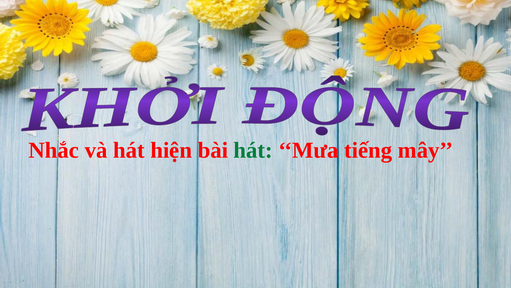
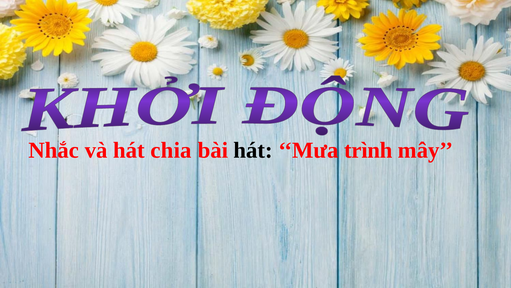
hiện: hiện -> chia (171, 150)
hát colour: green -> black (253, 150)
tiếng: tiếng -> trình (368, 150)
